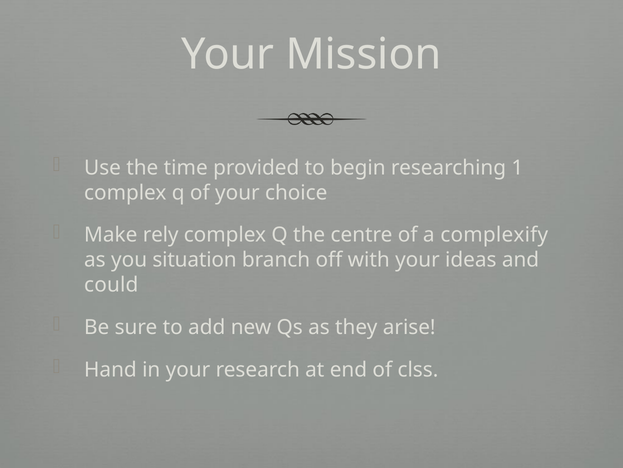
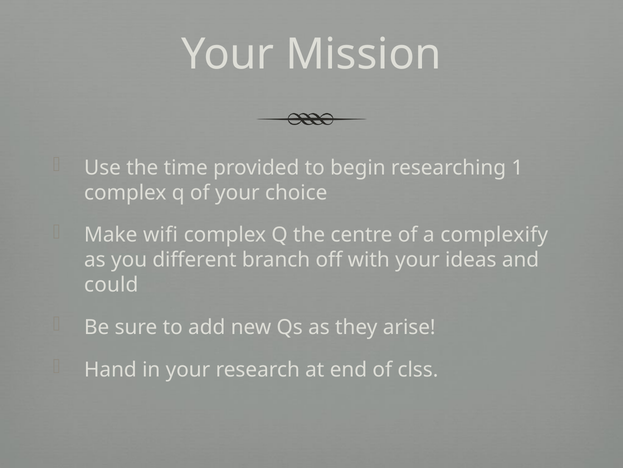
rely: rely -> wifi (160, 235)
situation: situation -> different (195, 260)
